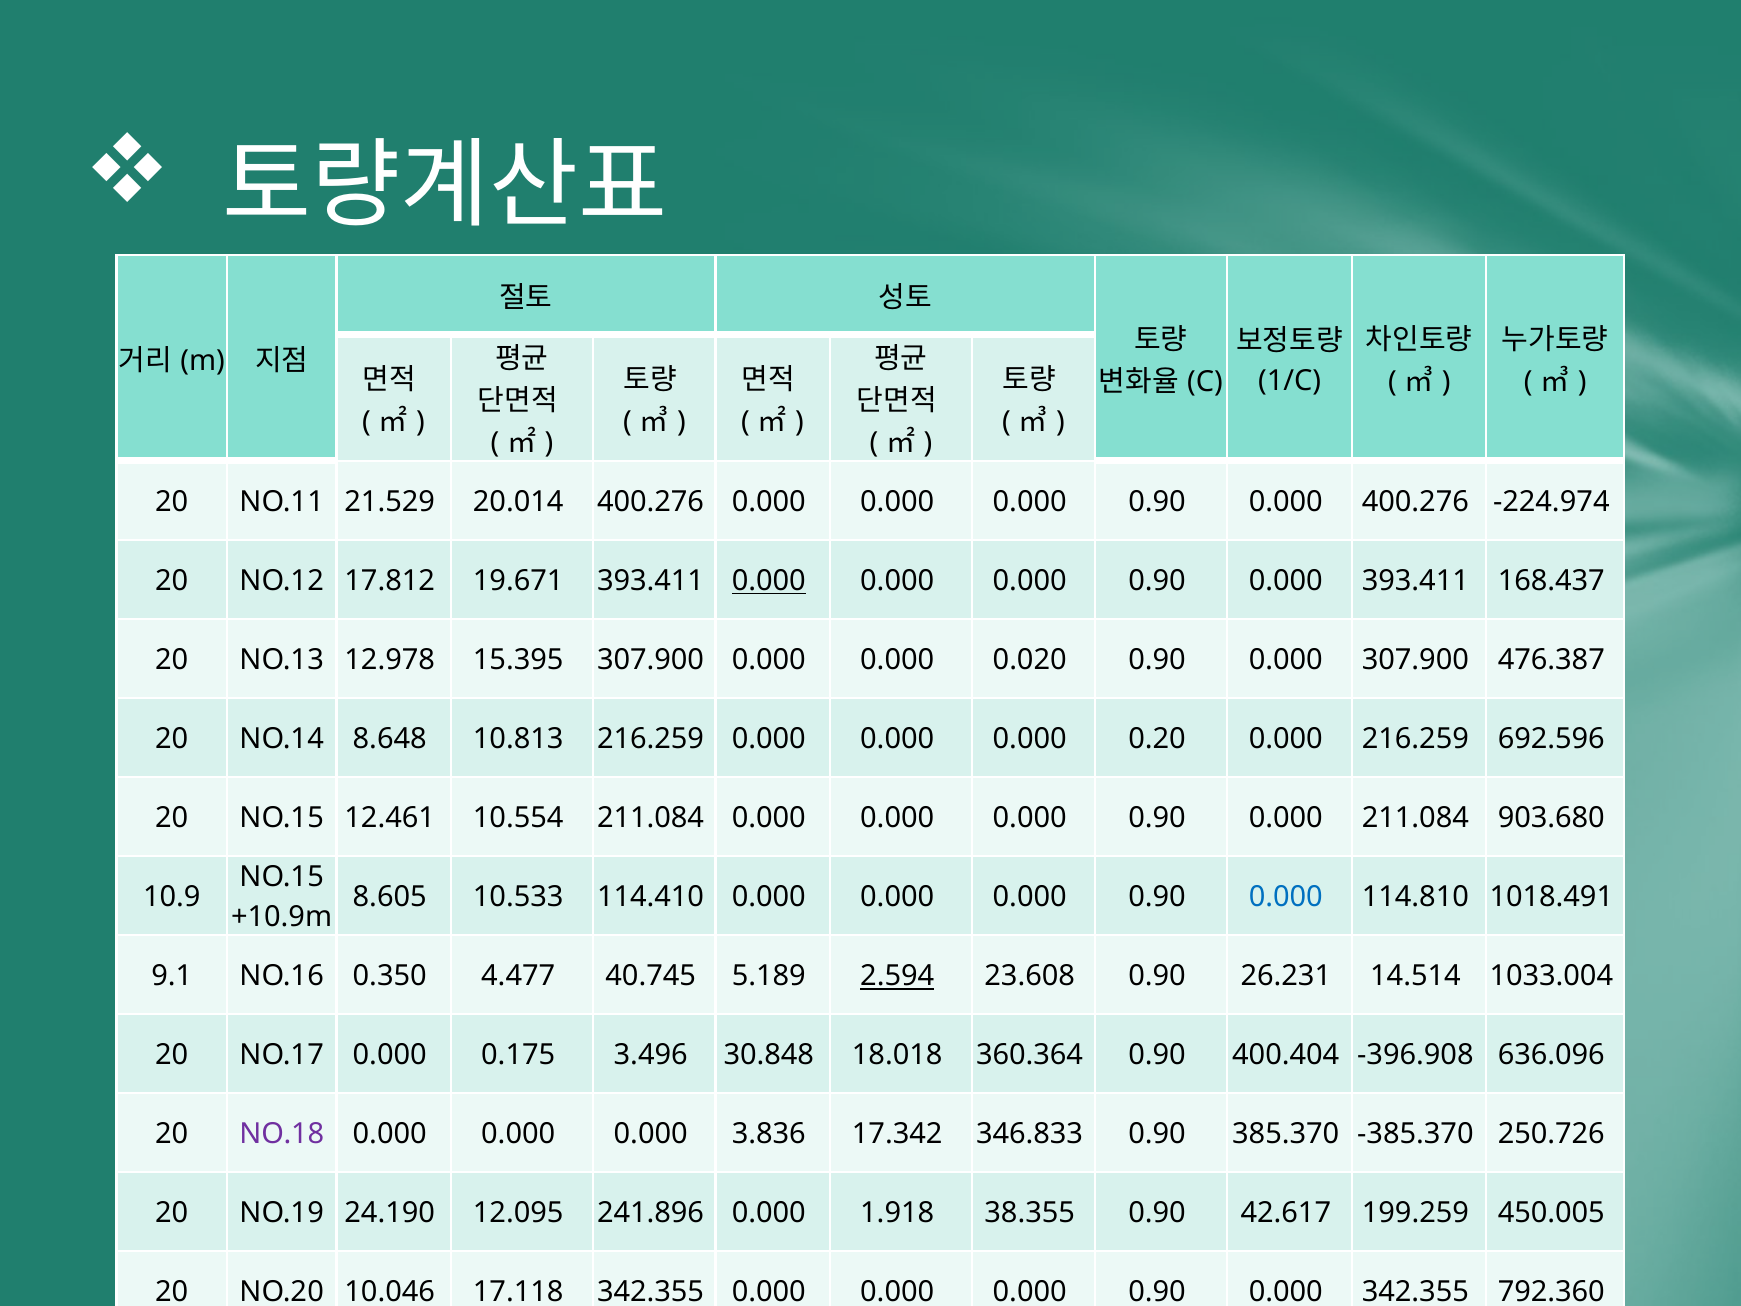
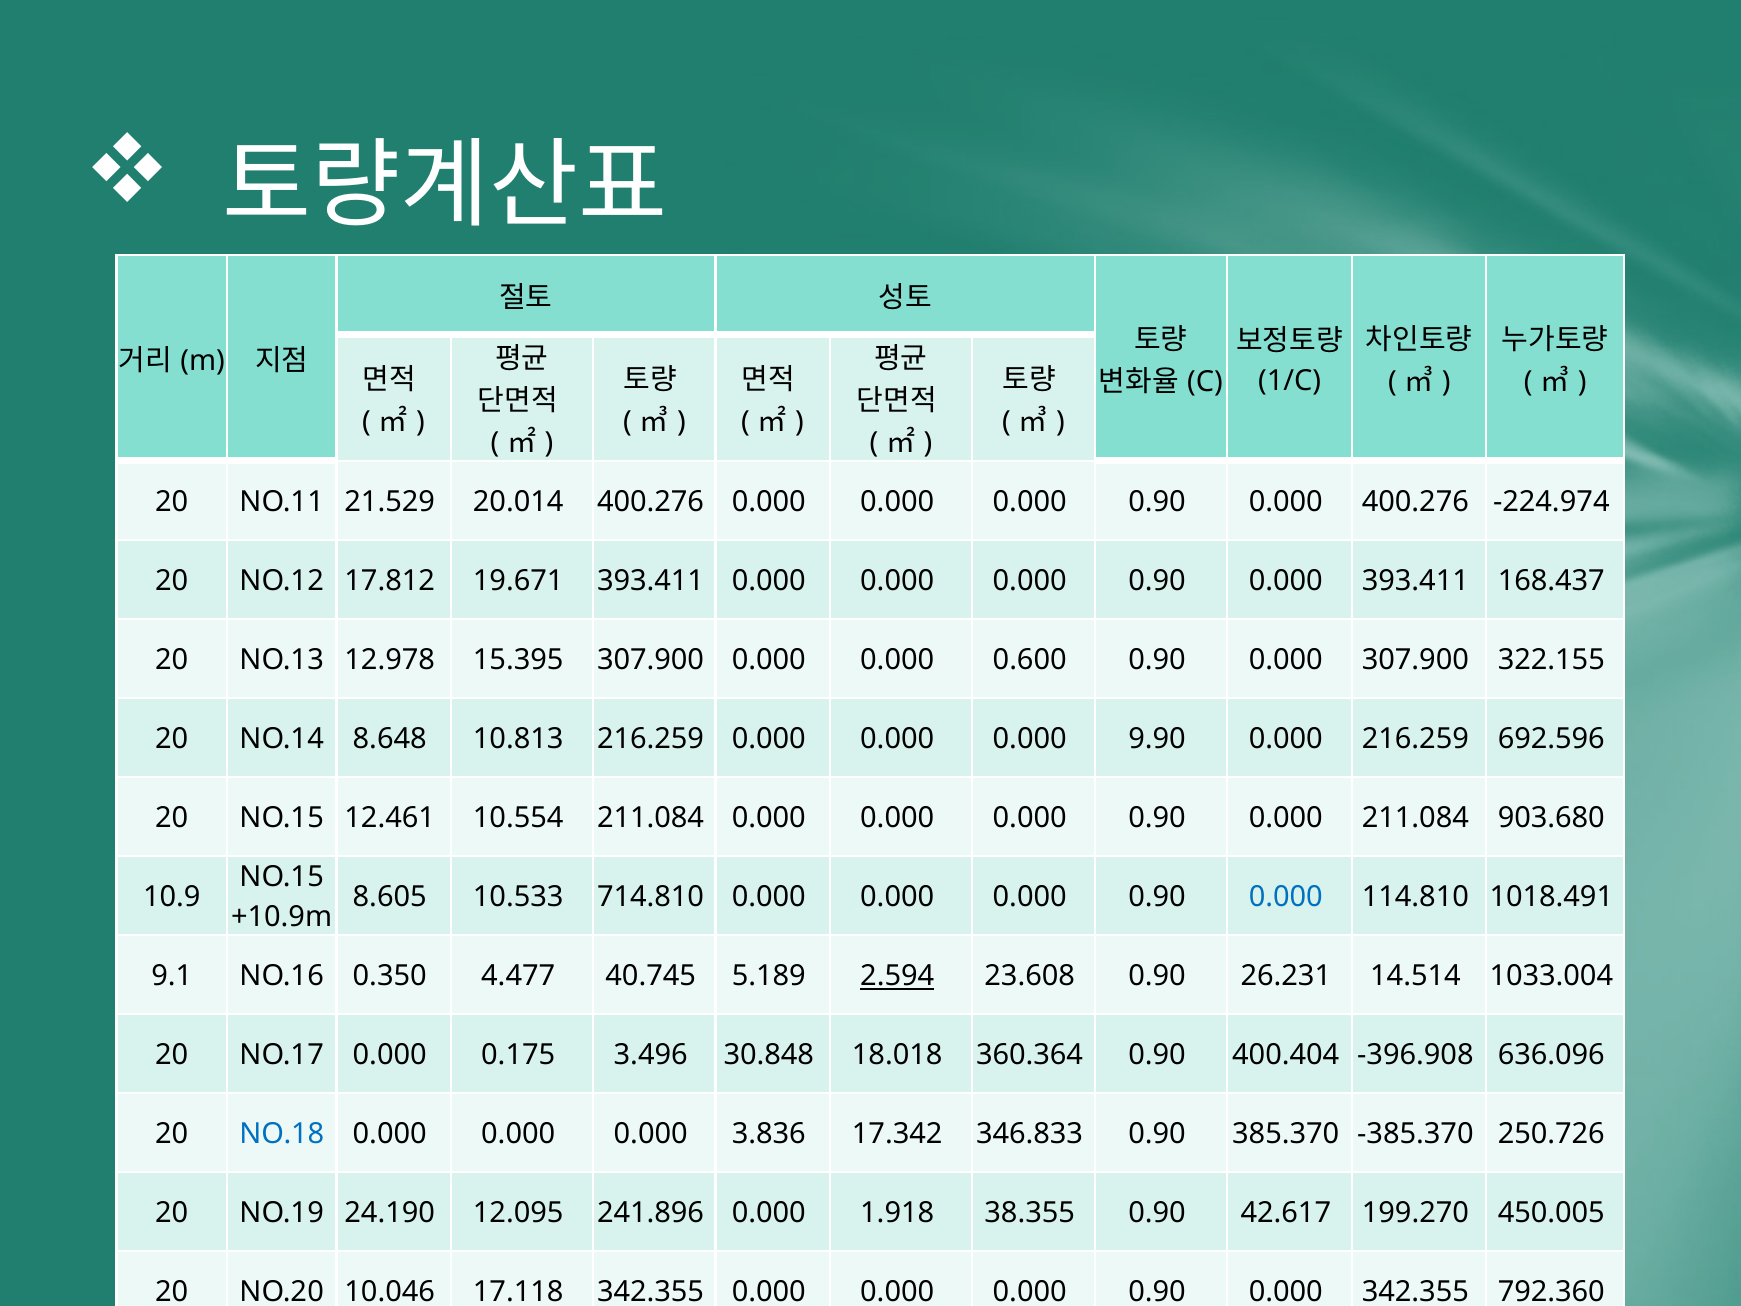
0.000 underline: present -> none (769, 581)
0.020: 0.020 -> 0.600 (1030, 660)
476.387: 476.387 -> 322.155 (1551, 660)
0.20: 0.20 -> 9.90 (1157, 739)
114.410: 114.410 -> 714.810 (651, 897)
NO.18 colour: purple -> blue (282, 1134)
199.259: 199.259 -> 199.270 (1415, 1213)
